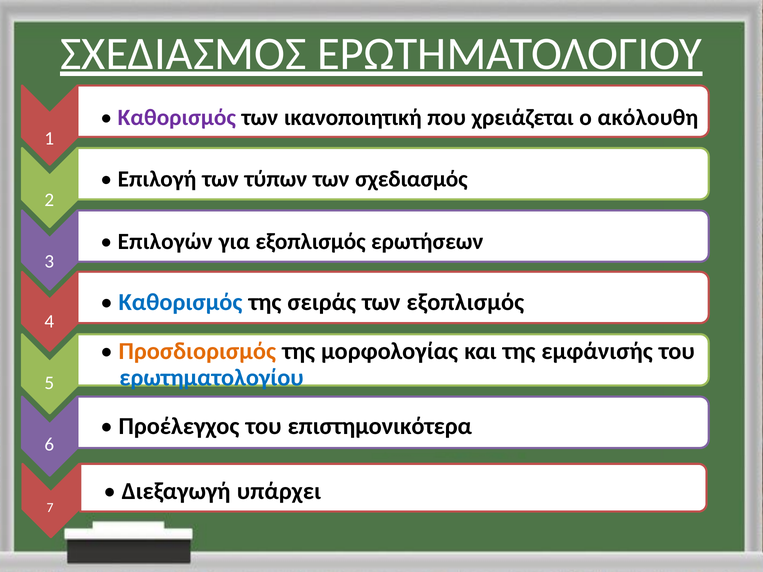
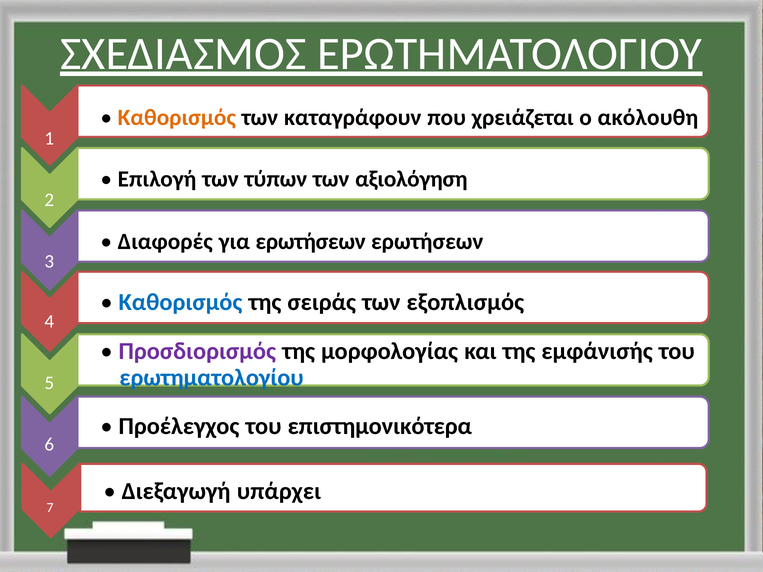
Καθορισμός colour: purple -> orange (177, 118)
ικανοποιητική: ικανοποιητική -> καταγράφουν (353, 118)
σχεδιασμός: σχεδιασμός -> αξιολόγηση (411, 179)
Επιλογών: Επιλογών -> Διαφορές (165, 242)
για εξοπλισμός: εξοπλισμός -> ερωτήσεων (311, 242)
Προσδιορισμός colour: orange -> purple (197, 351)
